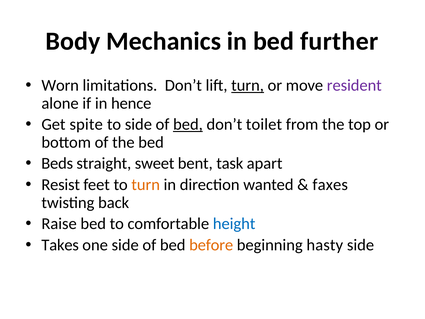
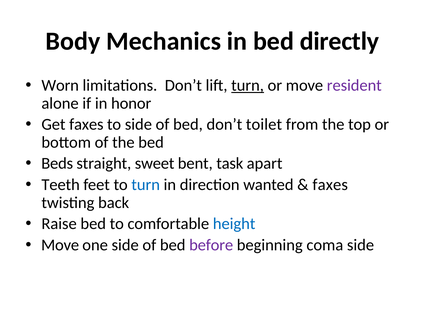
further: further -> directly (339, 41)
hence: hence -> honor (131, 103)
Get spite: spite -> faxes (86, 124)
bed underline: present -> none (188, 124)
Resist: Resist -> Teeth (61, 185)
turn colour: orange -> blue (146, 185)
Takes: Takes -> Move (60, 245)
before colour: orange -> purple (211, 245)
hasty: hasty -> coma (325, 245)
